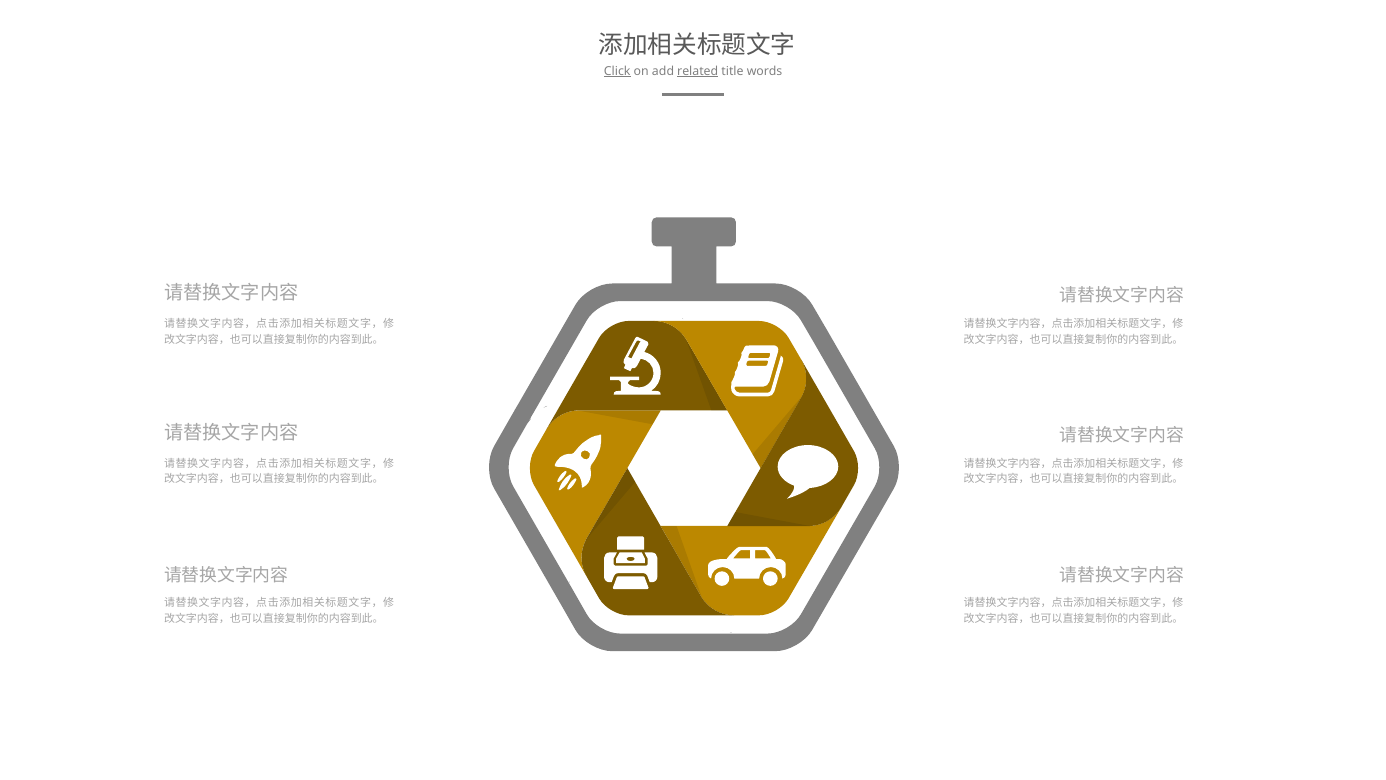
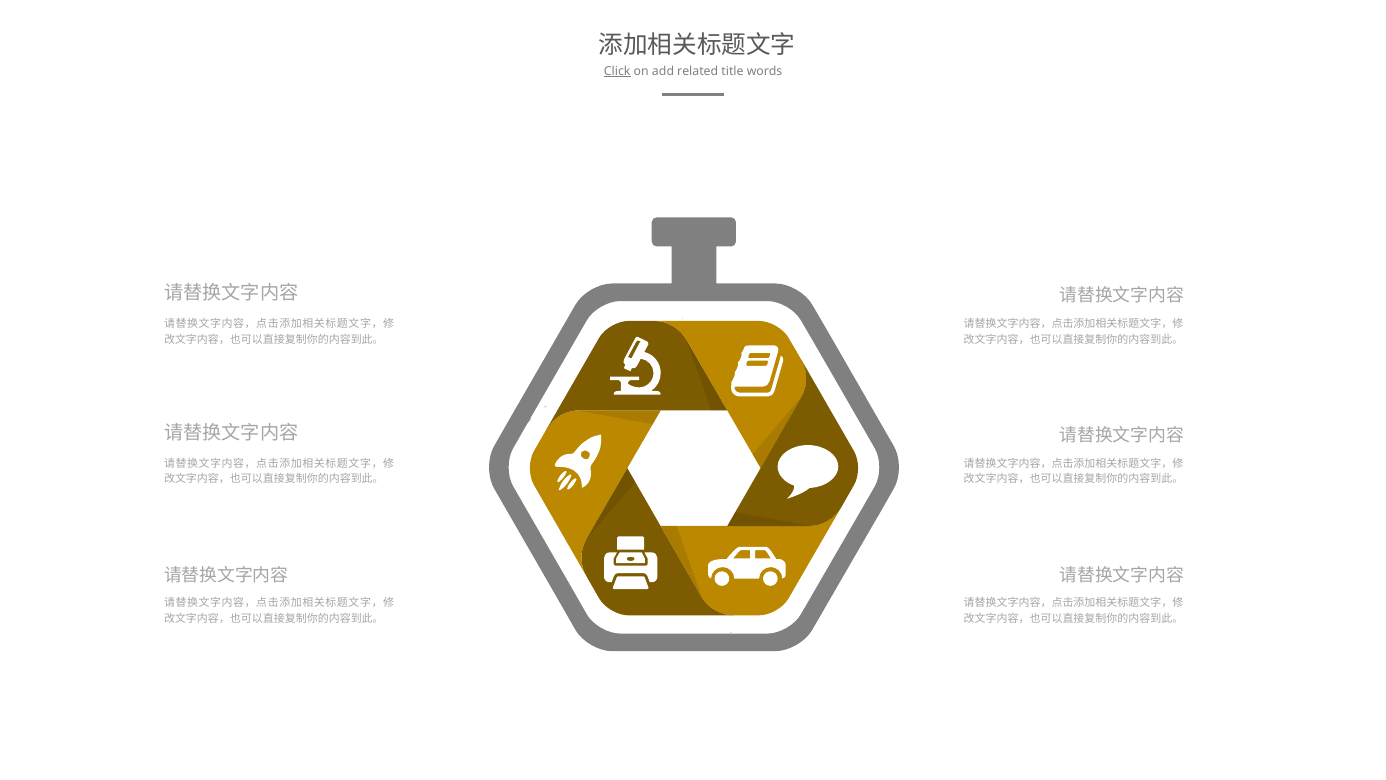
related underline: present -> none (698, 71)
